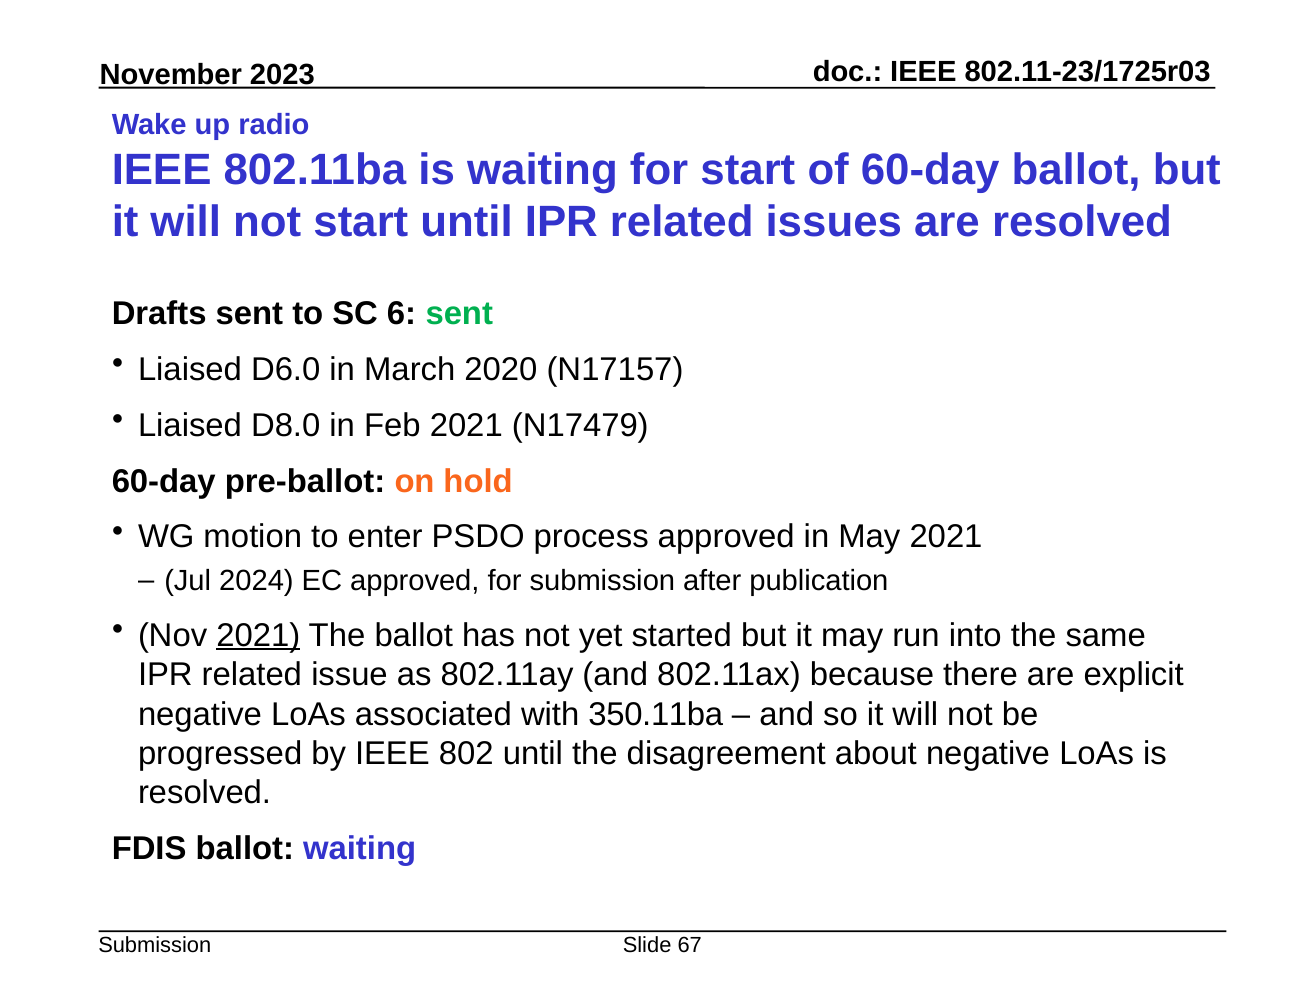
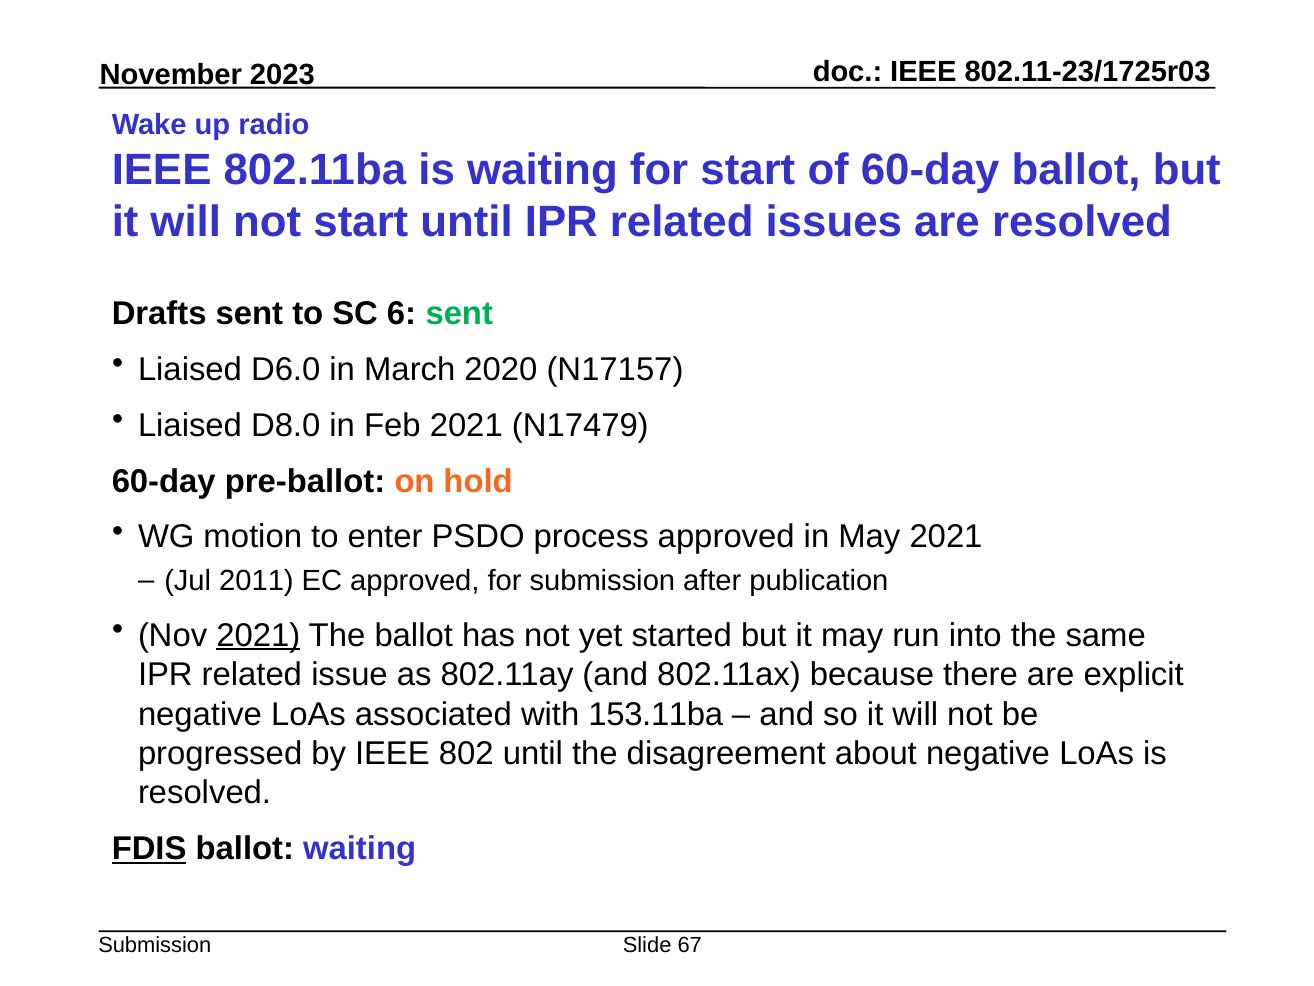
2024: 2024 -> 2011 (256, 581)
350.11ba: 350.11ba -> 153.11ba (656, 714)
FDIS underline: none -> present (149, 849)
